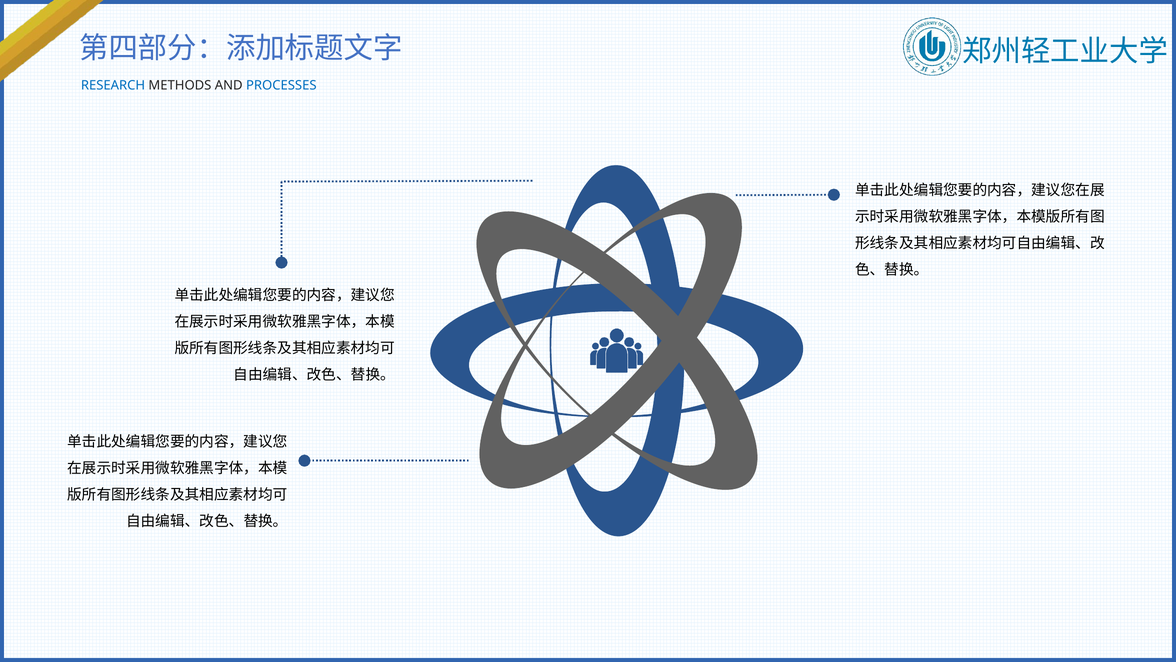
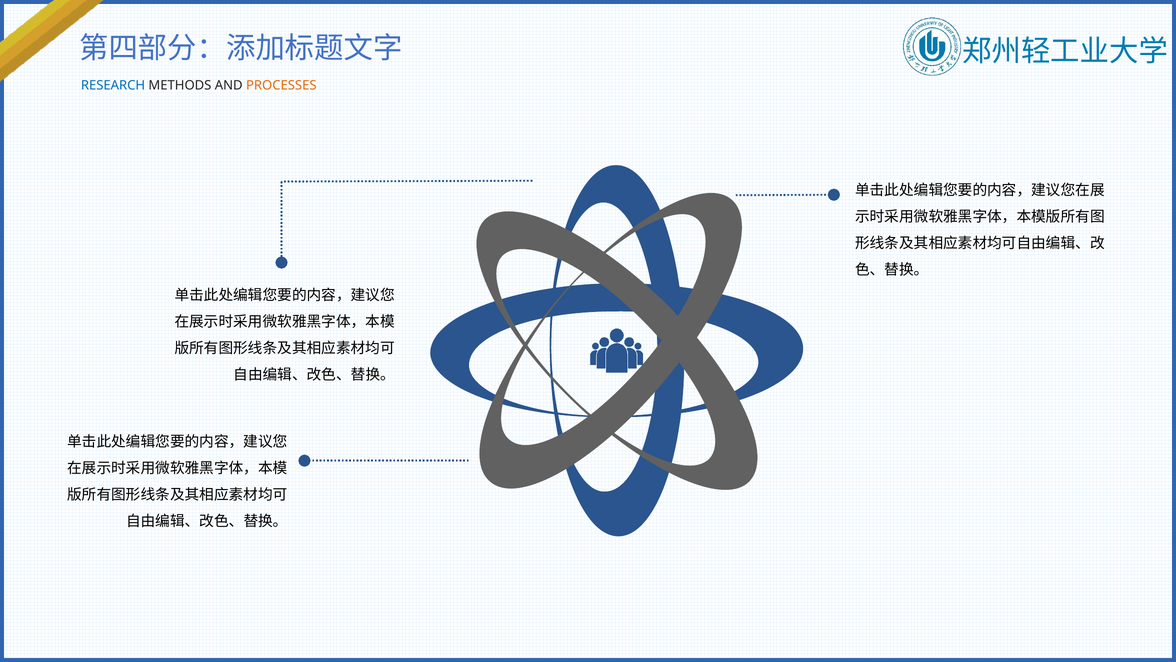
PROCESSES colour: blue -> orange (281, 85)
